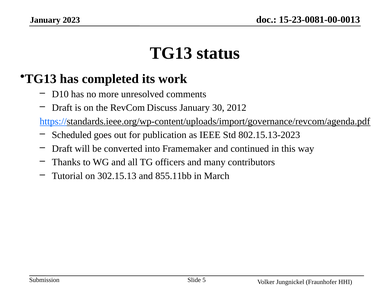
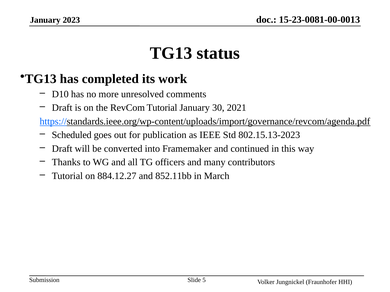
RevCom Discuss: Discuss -> Tutorial (162, 108)
2012: 2012 -> 2021 (237, 108)
302.15.13: 302.15.13 -> 884.12.27 (117, 176)
855.11bb: 855.11bb -> 852.11bb (173, 176)
